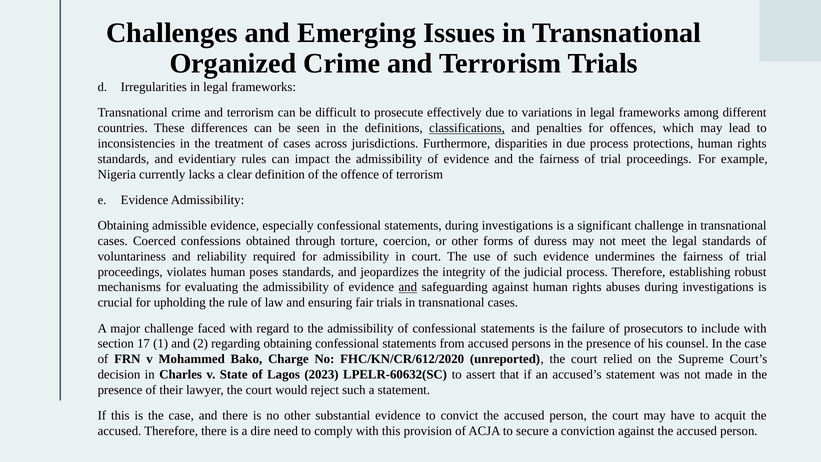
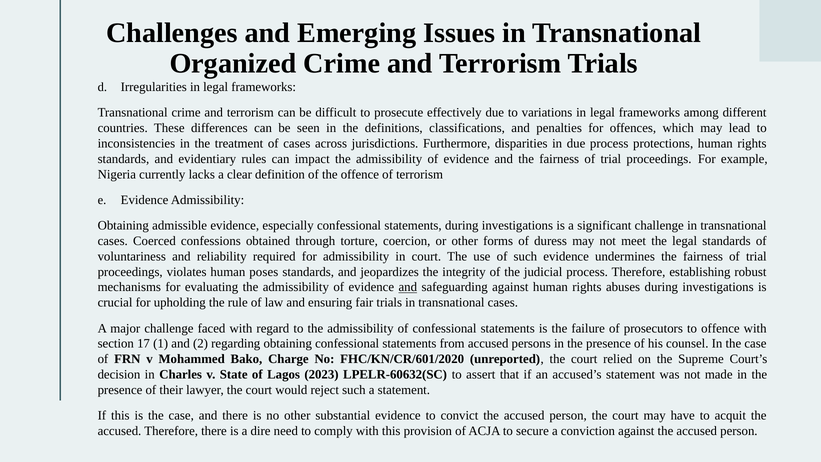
classifications underline: present -> none (467, 128)
to include: include -> offence (720, 328)
FHC/KN/CR/612/2020: FHC/KN/CR/612/2020 -> FHC/KN/CR/601/2020 (402, 359)
